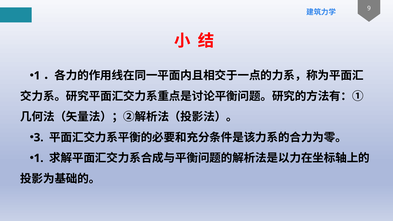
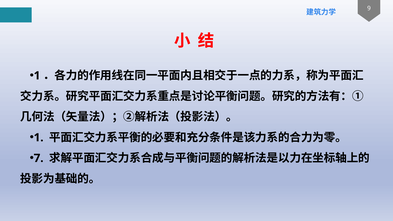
3: 3 -> 1 (39, 138)
1: 1 -> 7 (39, 158)
